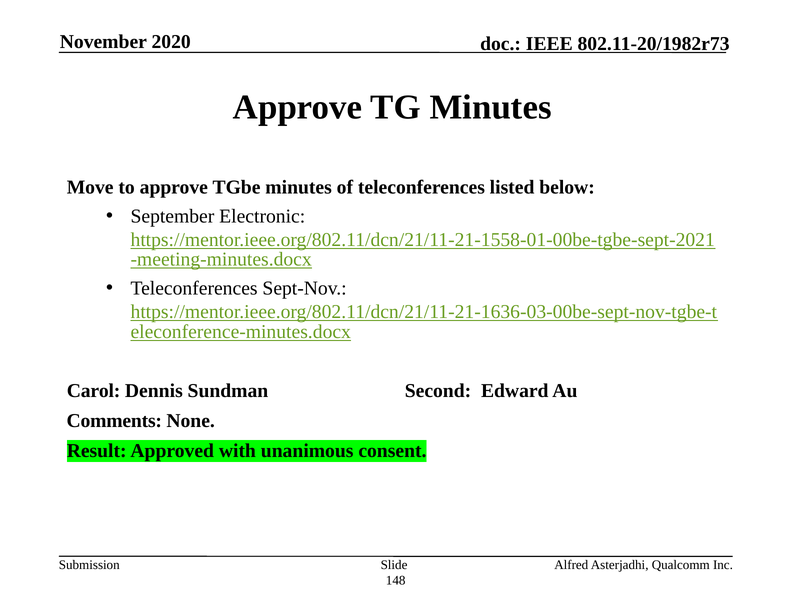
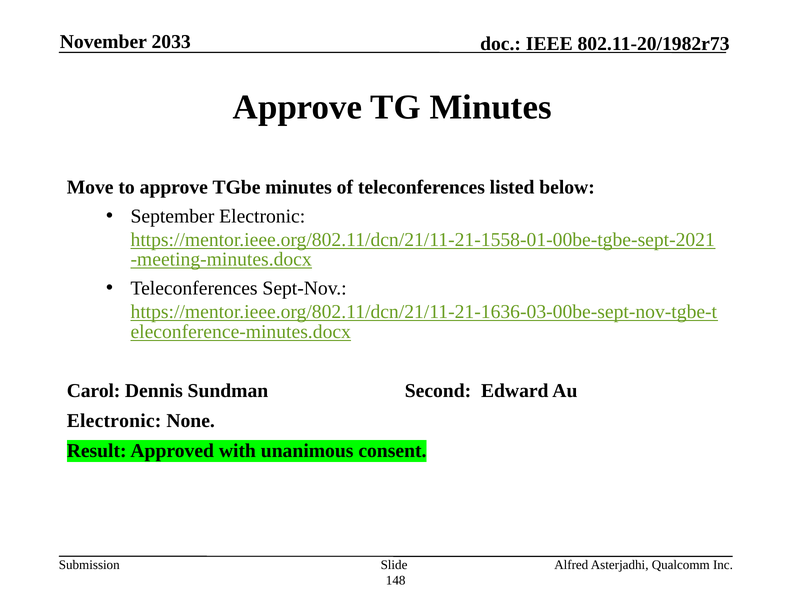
2020: 2020 -> 2033 (171, 42)
Comments: Comments -> Electronic (114, 421)
